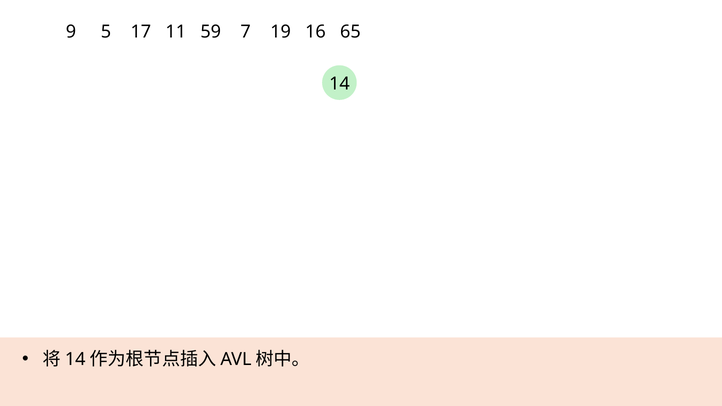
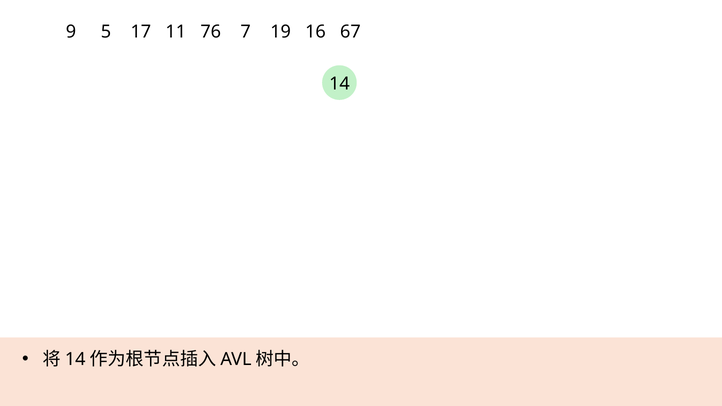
59: 59 -> 76 (211, 32)
65: 65 -> 67 (350, 32)
